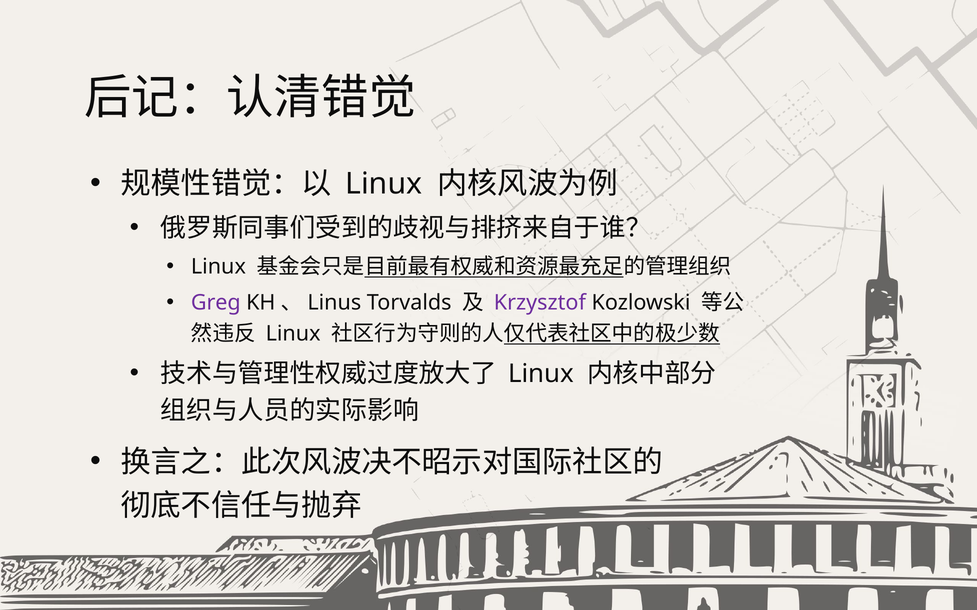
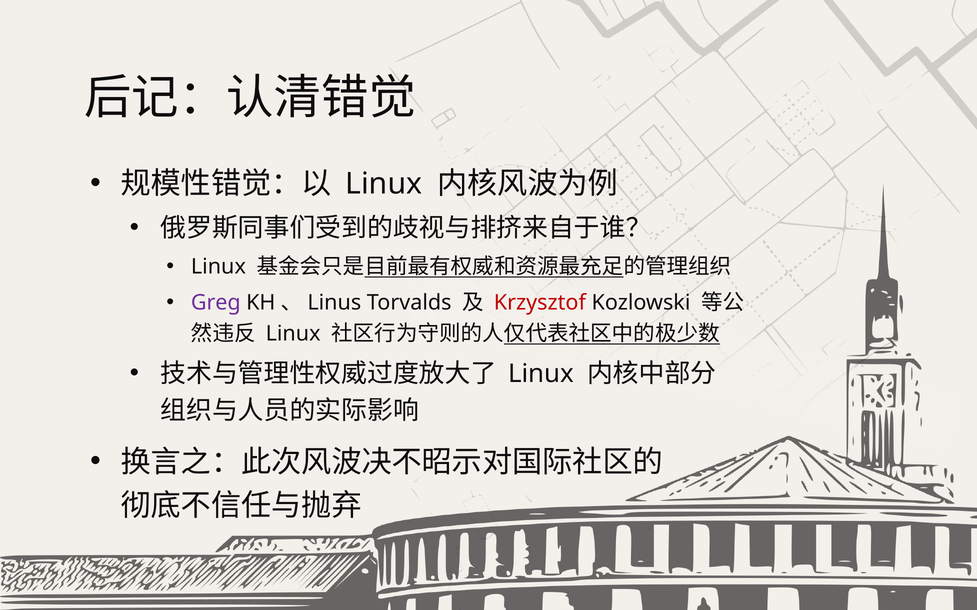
Krzysztof colour: purple -> red (540, 303)
